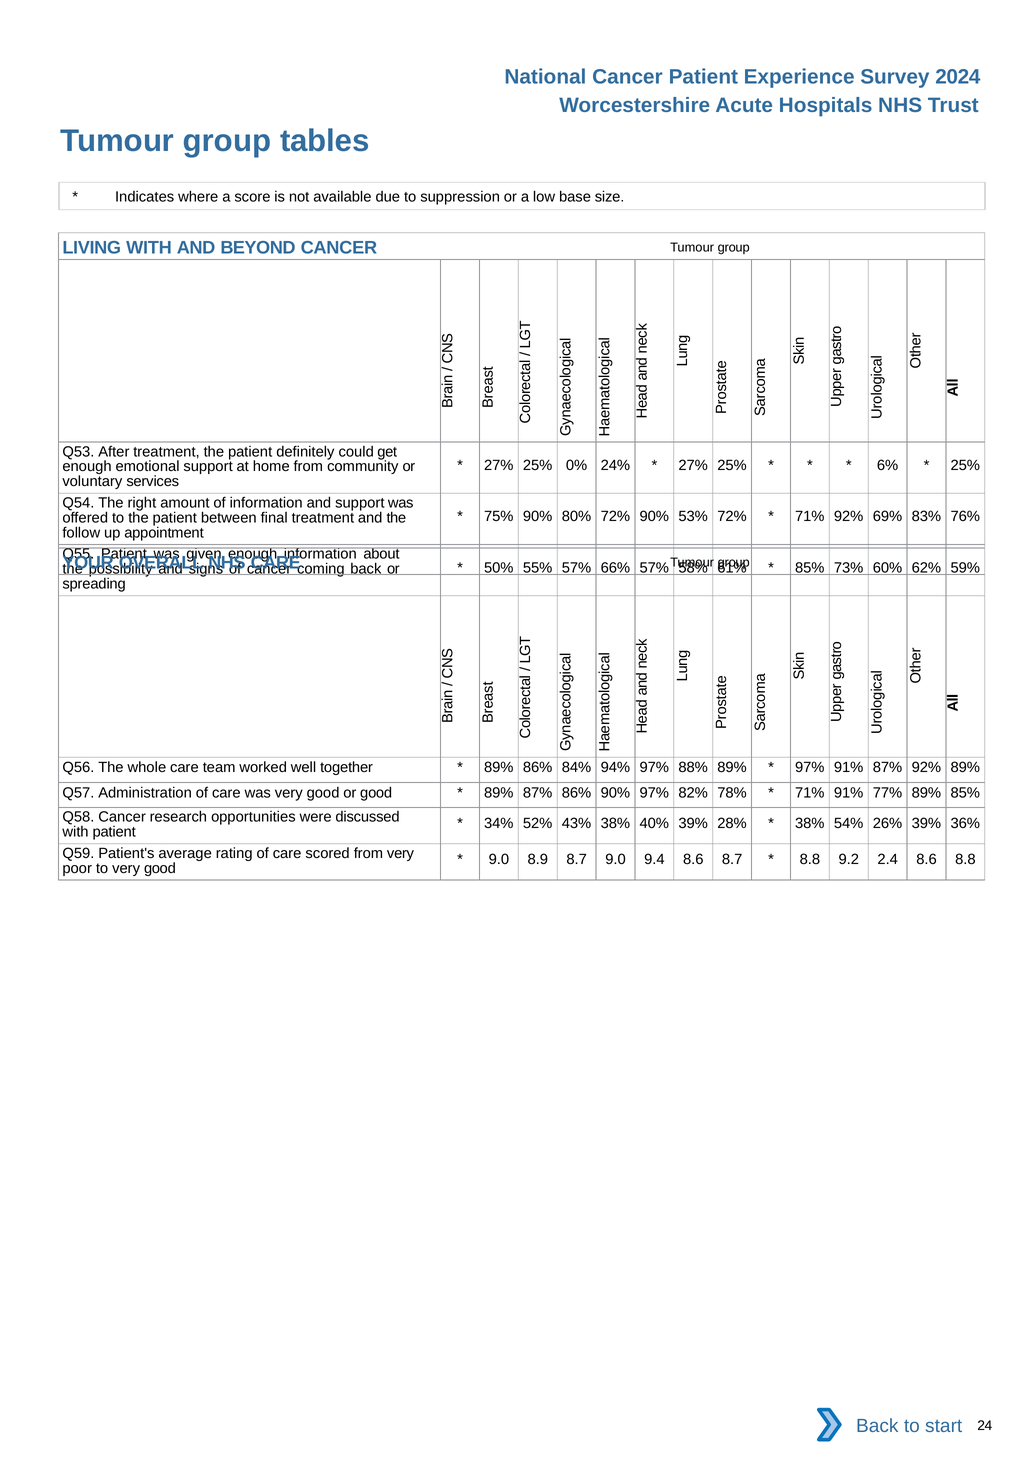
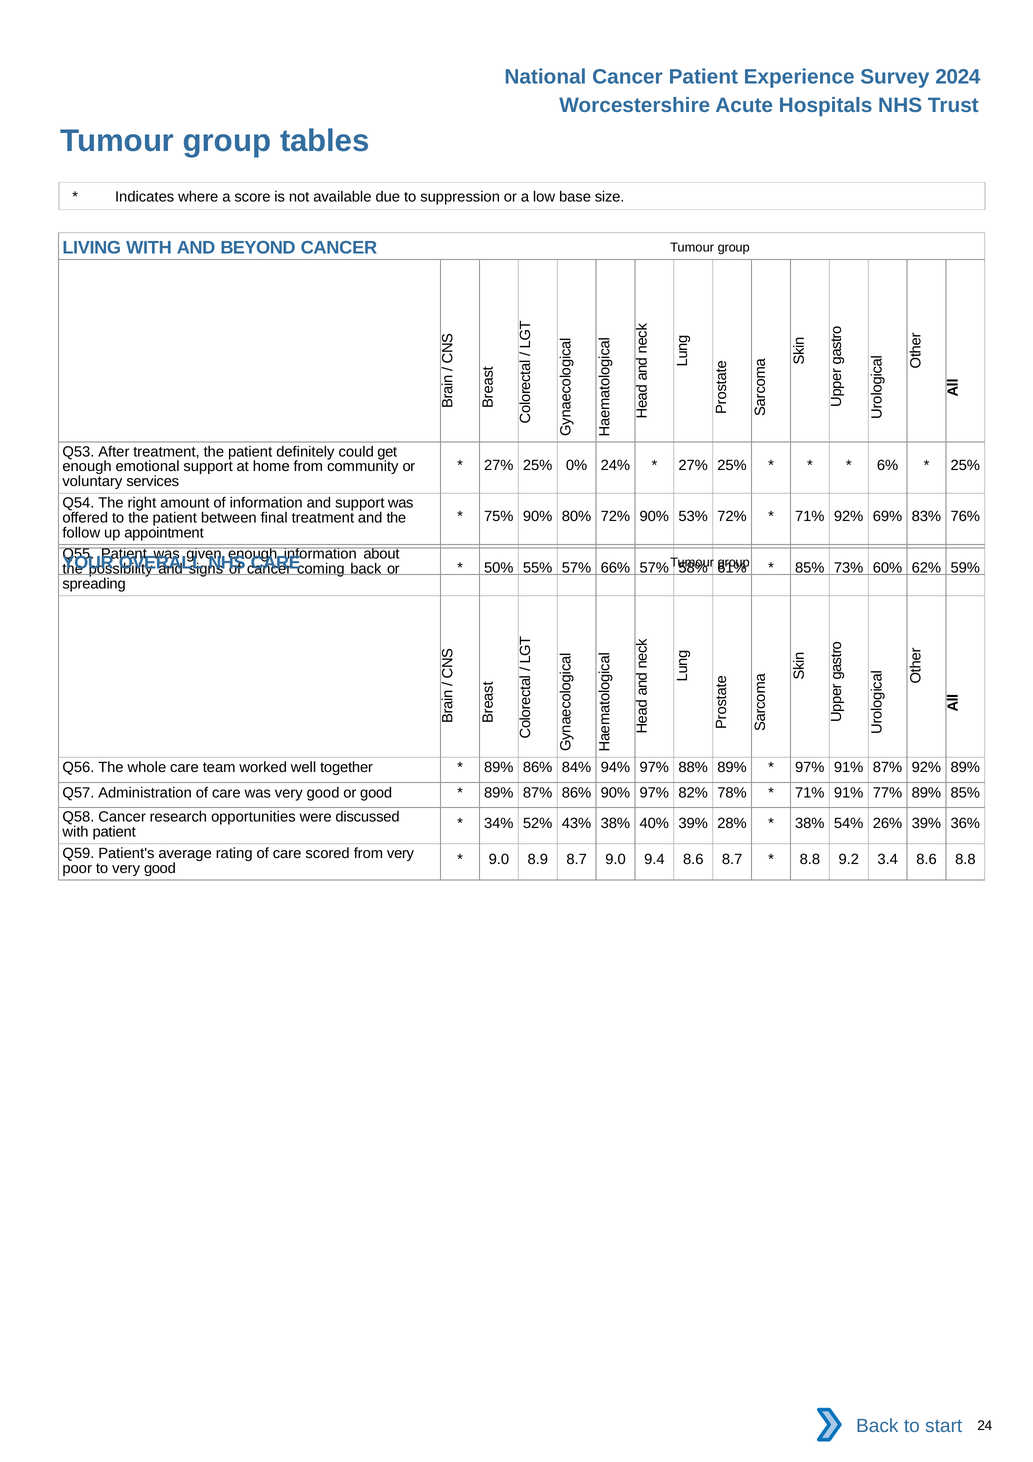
2.4: 2.4 -> 3.4 (888, 860)
